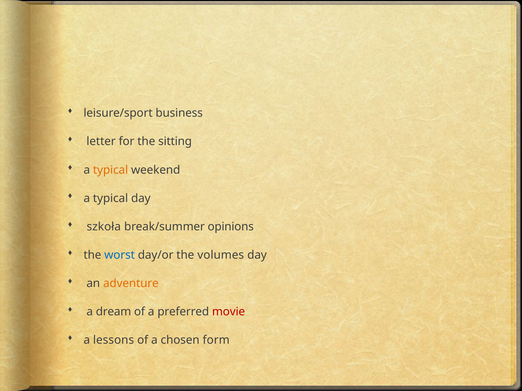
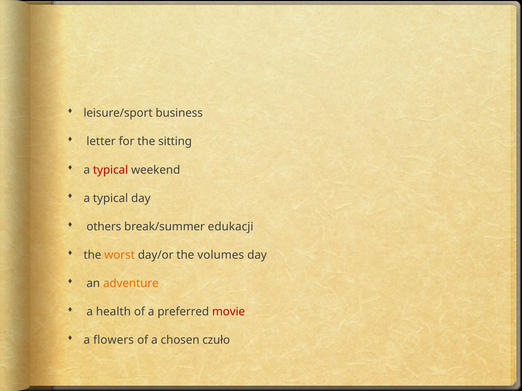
typical colour: orange -> red (111, 170)
szkoła: szkoła -> others (104, 227)
opinions: opinions -> edukacji (231, 227)
worst colour: blue -> orange (120, 255)
dream: dream -> health (113, 312)
lessons: lessons -> flowers (114, 341)
form: form -> czuło (216, 341)
